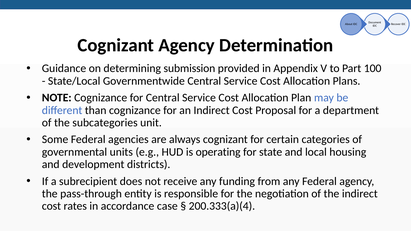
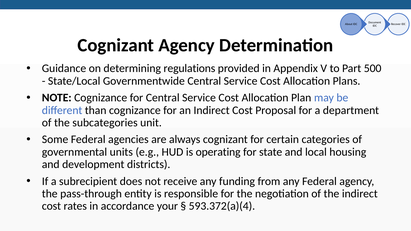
submission: submission -> regulations (189, 69)
100: 100 -> 500 (373, 69)
case: case -> your (167, 206)
200.333(a)(4: 200.333(a)(4 -> 593.372(a)(4 (222, 206)
